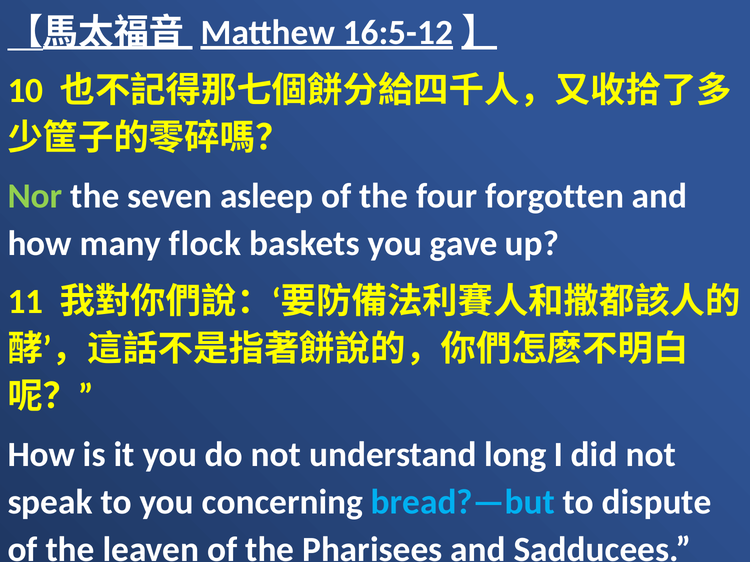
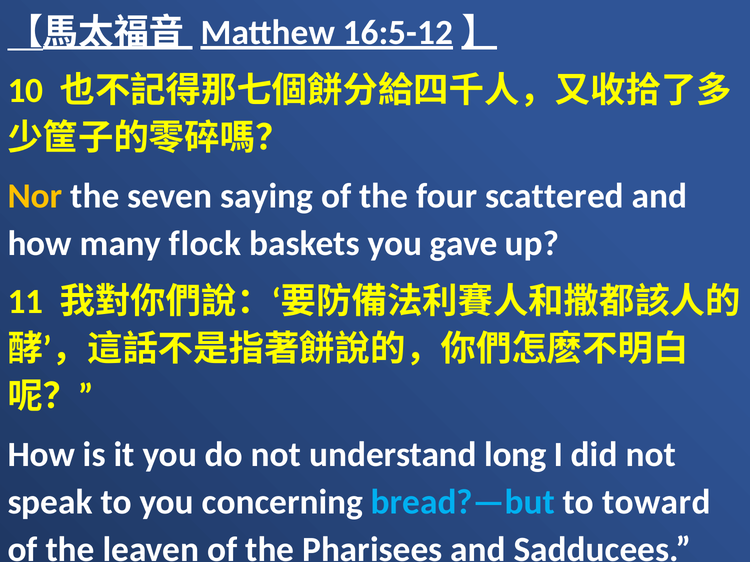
Nor colour: light green -> yellow (35, 196)
asleep: asleep -> saying (267, 196)
forgotten: forgotten -> scattered (555, 196)
dispute: dispute -> toward (656, 502)
